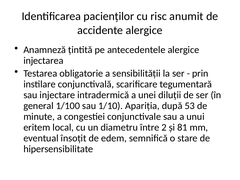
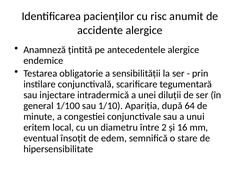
injectarea: injectarea -> endemice (43, 61)
53: 53 -> 64 (190, 106)
81: 81 -> 16 (182, 127)
